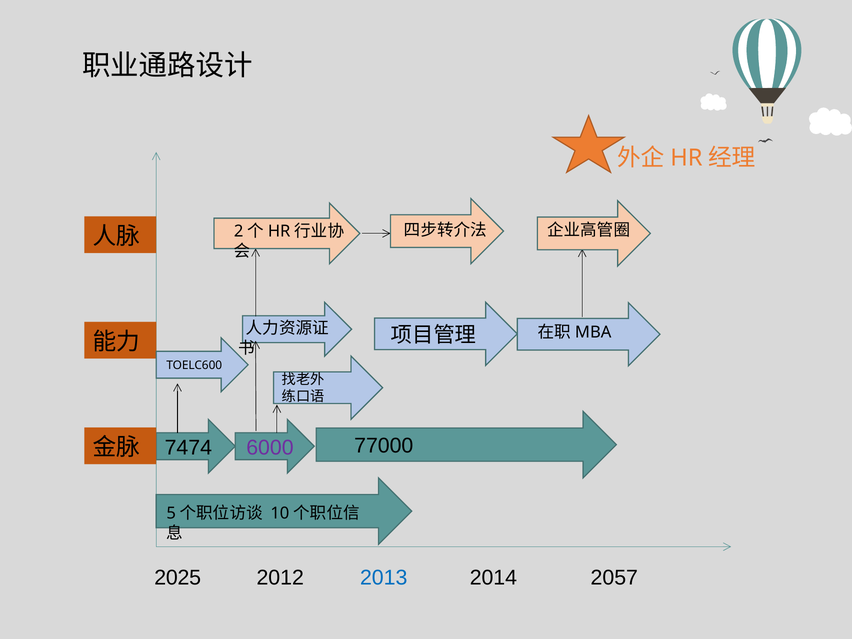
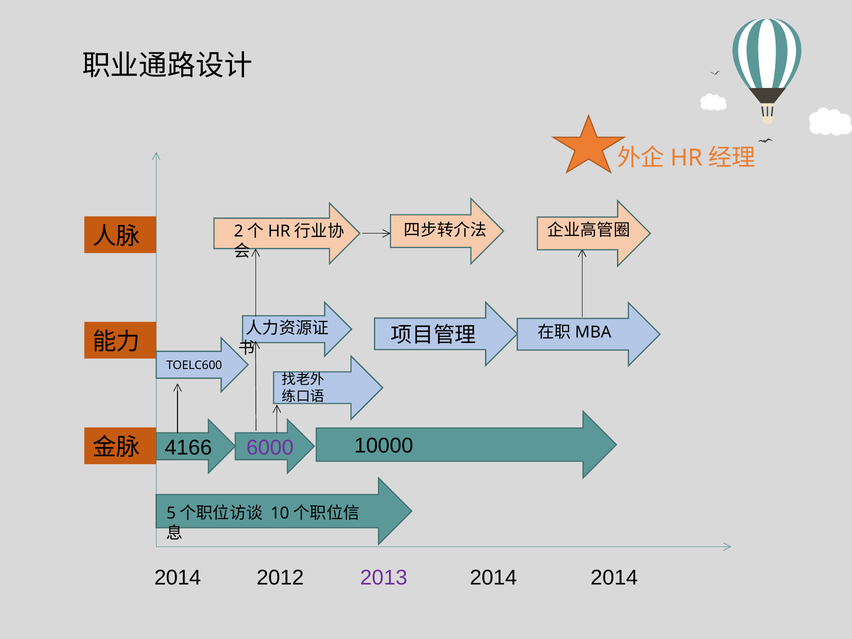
77000: 77000 -> 10000 (384, 446)
7474: 7474 -> 4166 (188, 448)
2025: 2025 -> 2014 (178, 578)
2013 colour: blue -> purple (384, 578)
2014 2057: 2057 -> 2014 (614, 578)
